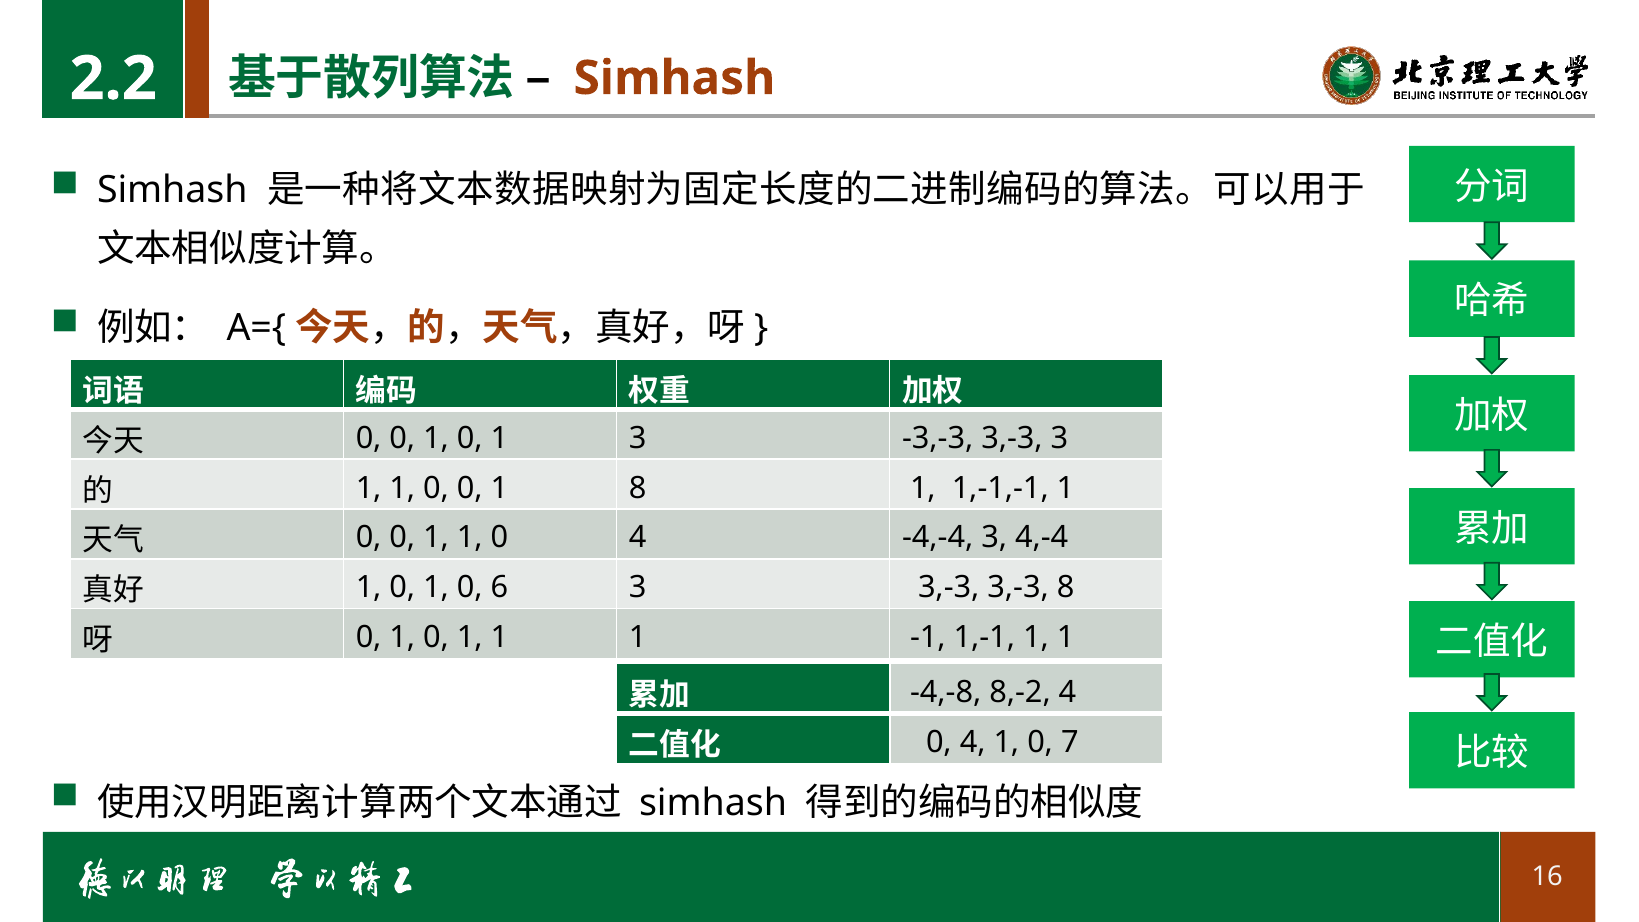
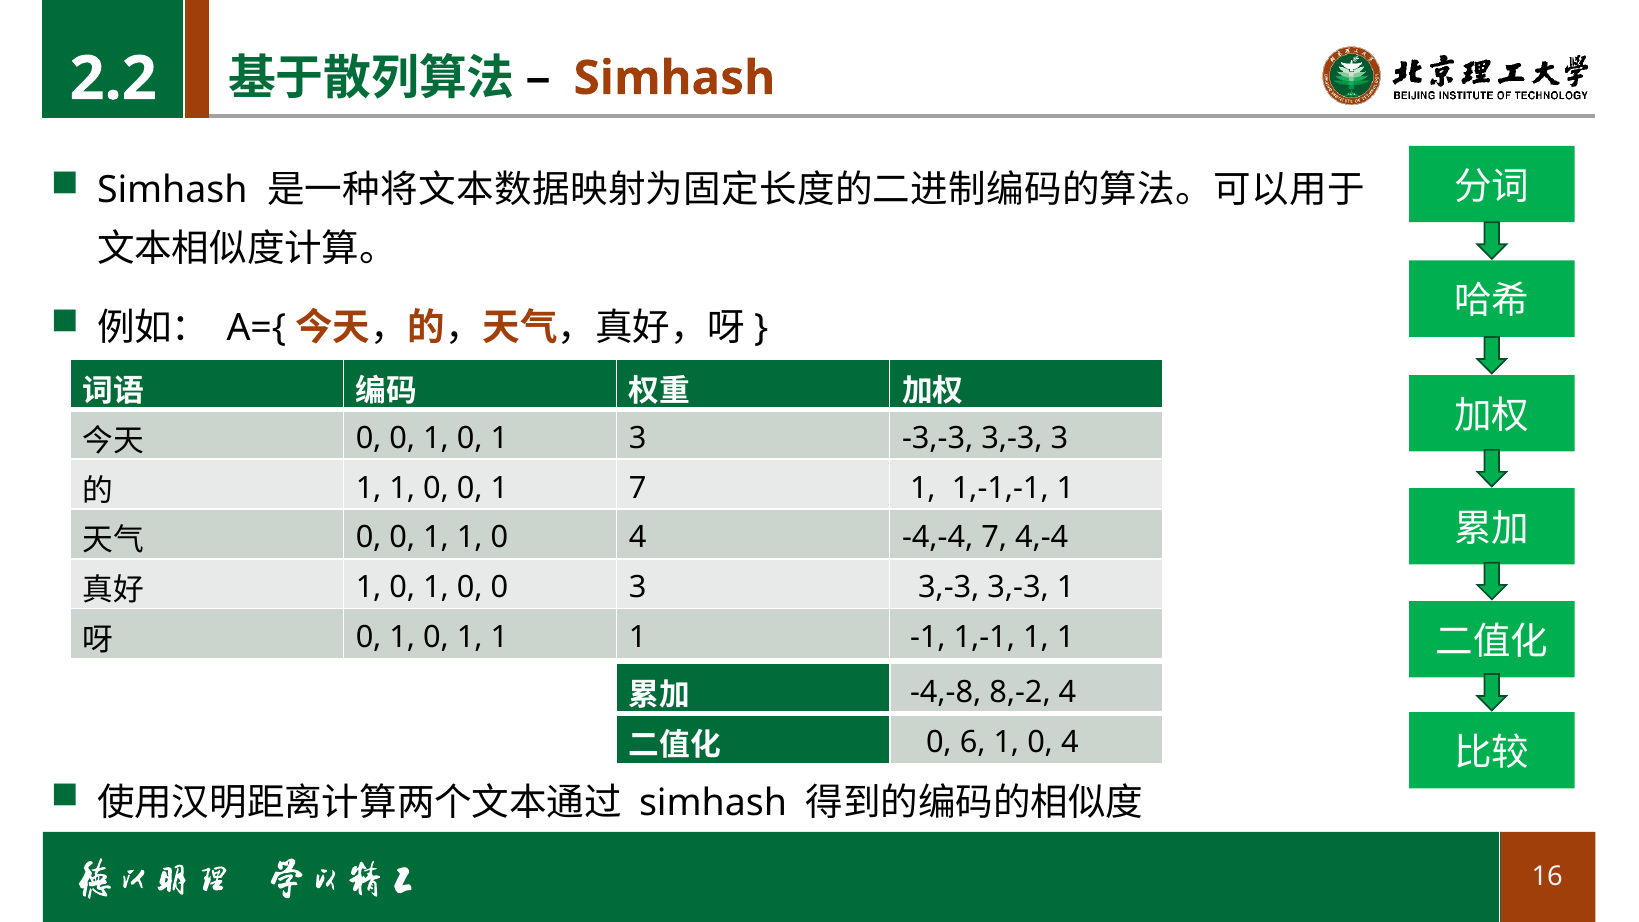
1 8: 8 -> 7 (638, 488)
-4,-4 3: 3 -> 7 (994, 538)
0 1 0 6: 6 -> 0 (500, 588)
3,-3 8: 8 -> 1 (1066, 588)
4: 4 -> 6 (973, 742)
7: 7 -> 4 (1070, 742)
